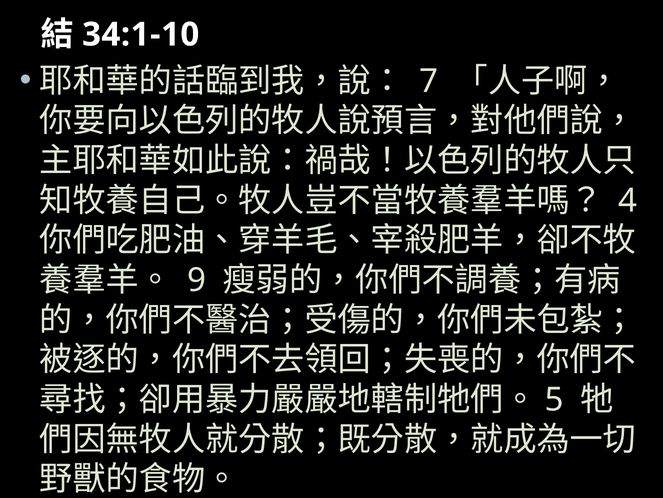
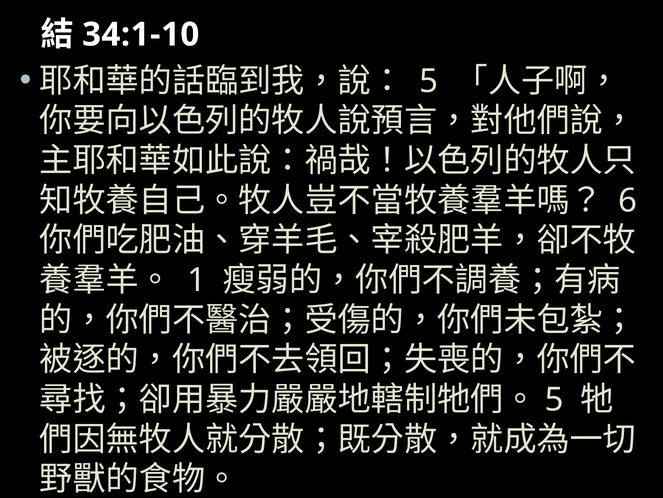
7: 7 -> 5 (429, 81)
4: 4 -> 6 (628, 200)
9: 9 -> 1 (197, 280)
